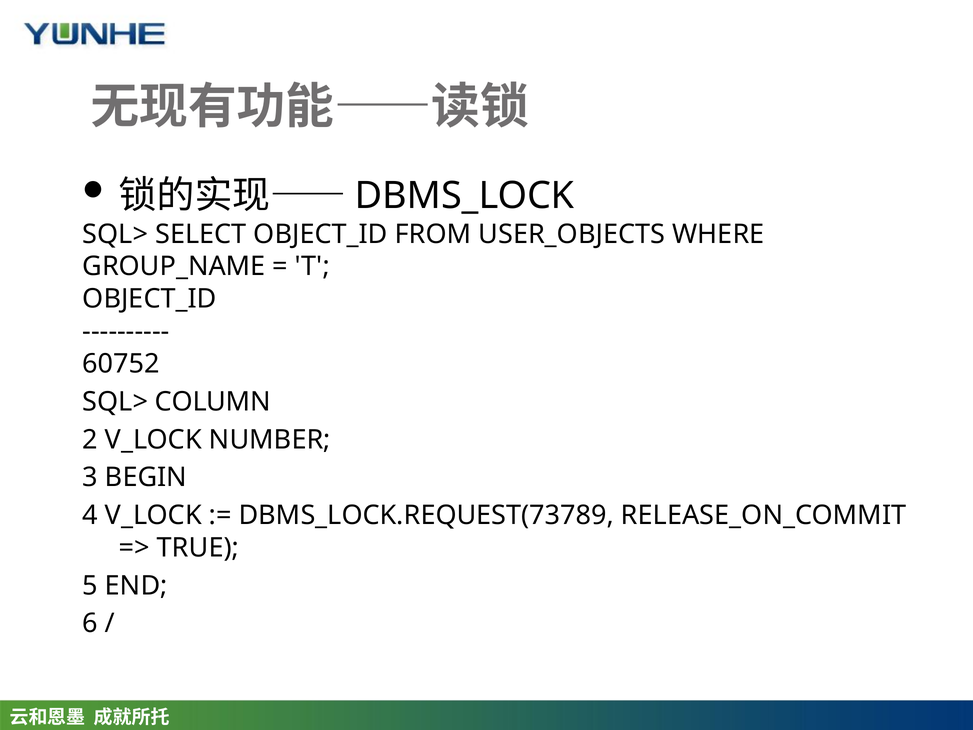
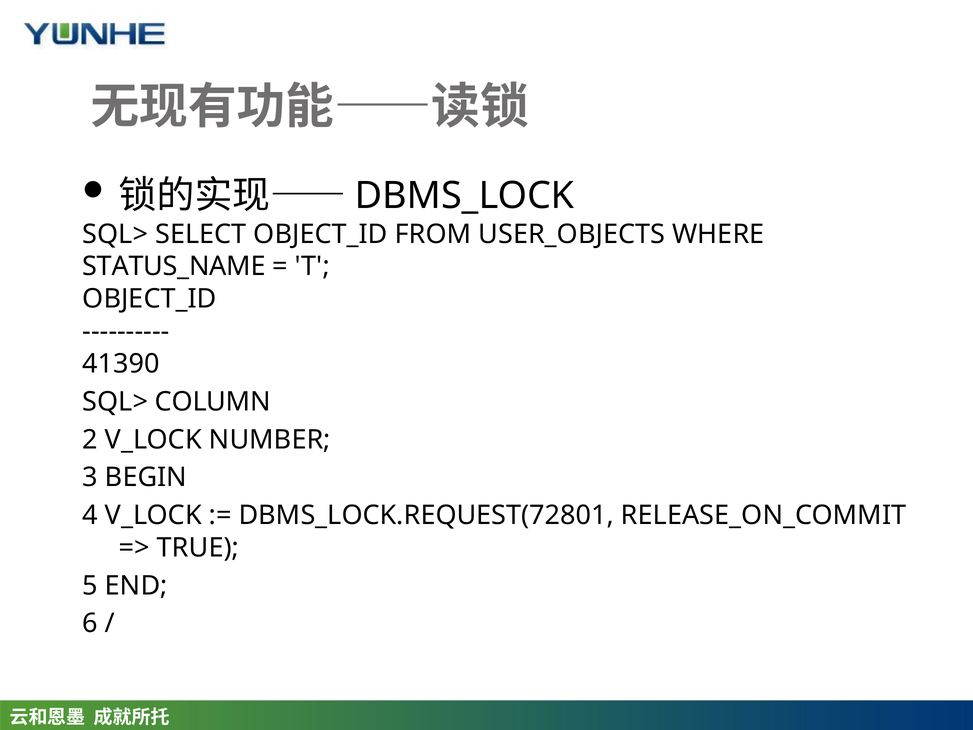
GROUP_NAME: GROUP_NAME -> STATUS_NAME (174, 266)
60752: 60752 -> 41390 (121, 364)
DBMS_LOCK.REQUEST(73789: DBMS_LOCK.REQUEST(73789 -> DBMS_LOCK.REQUEST(72801 (426, 515)
